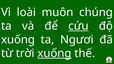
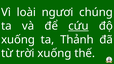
muôn: muôn -> ngươi (58, 12)
Ngươi: Ngươi -> Thảnh (77, 40)
xuống underline: present -> none (54, 53)
